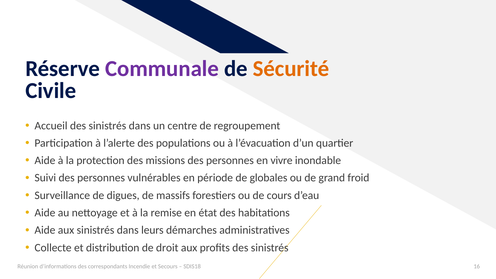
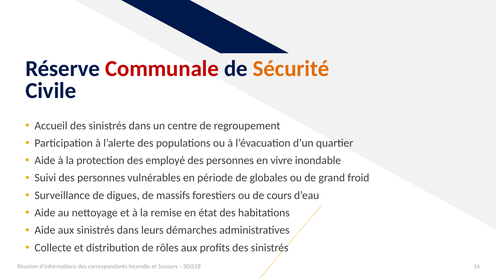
Communale colour: purple -> red (162, 69)
missions: missions -> employé (165, 160)
droit: droit -> rôles (167, 248)
